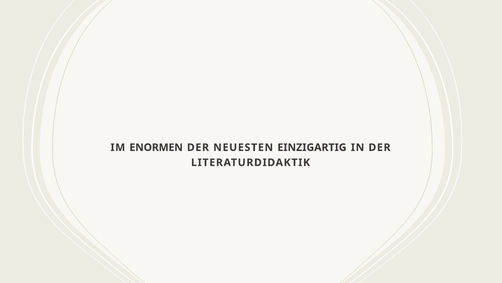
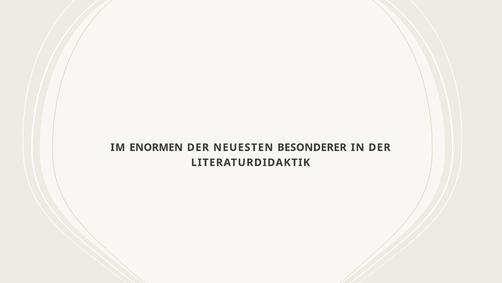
EINZIGARTIG: EINZIGARTIG -> BESONDERER (312, 147)
